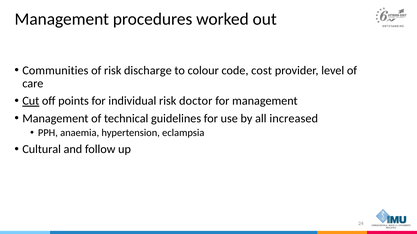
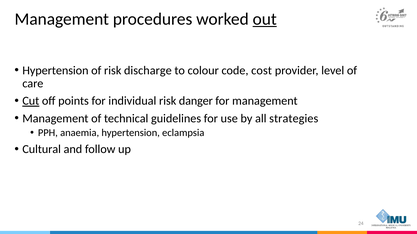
out underline: none -> present (265, 19)
Communities: Communities -> Hypertension (55, 71)
doctor: doctor -> danger (196, 101)
increased: increased -> strategies (294, 119)
